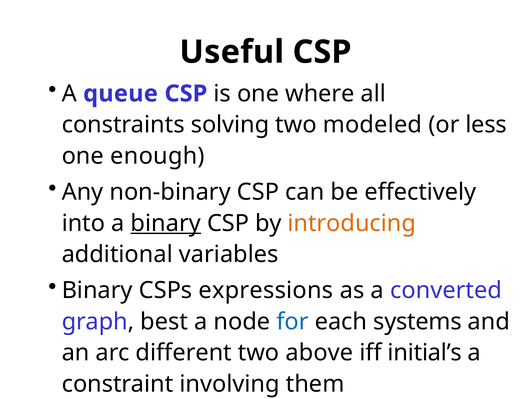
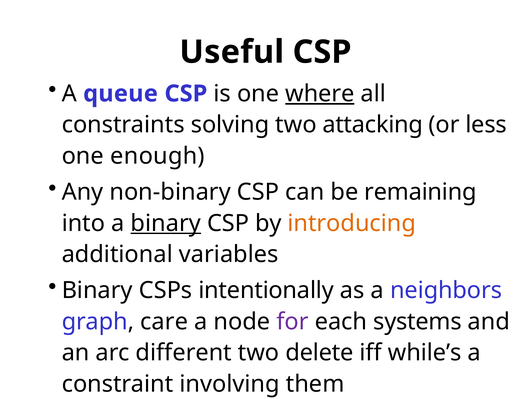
where underline: none -> present (320, 93)
modeled: modeled -> attacking (373, 125)
effectively: effectively -> remaining (420, 192)
expressions: expressions -> intentionally (266, 290)
converted: converted -> neighbors (446, 290)
best: best -> care (164, 321)
for colour: blue -> purple (292, 321)
above: above -> delete (319, 352)
initial’s: initial’s -> while’s (425, 352)
